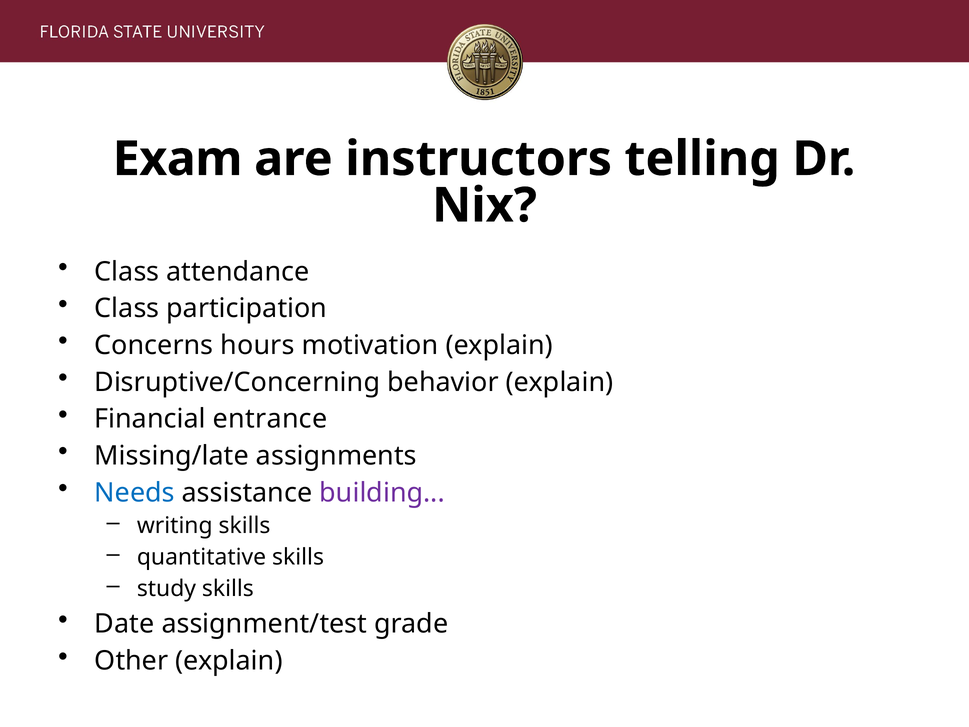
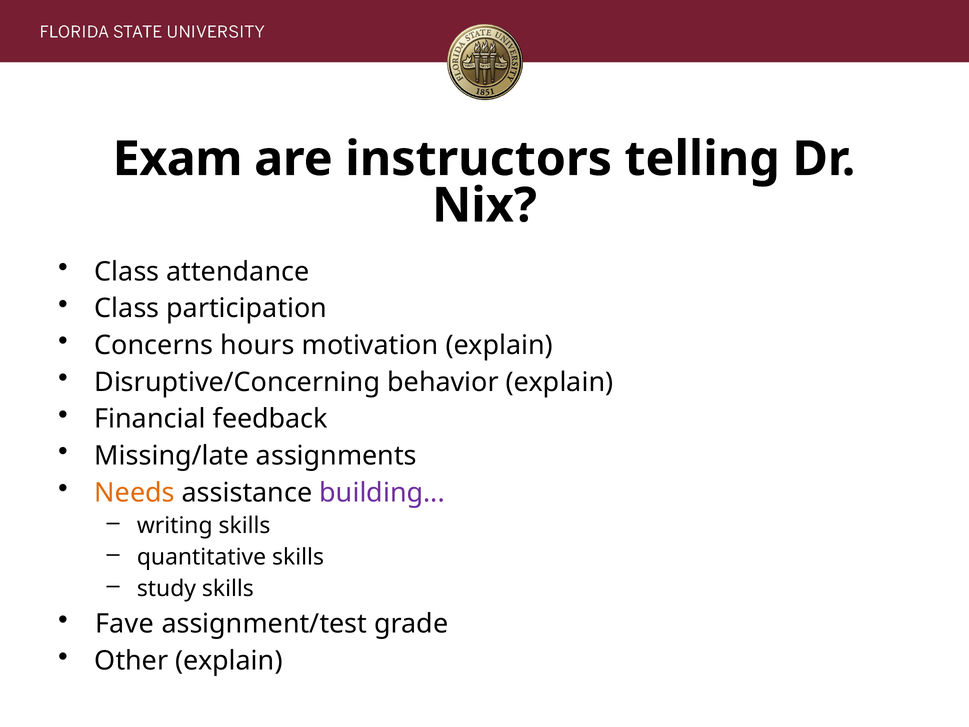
entrance: entrance -> feedback (270, 419)
Needs colour: blue -> orange (135, 493)
Date: Date -> Fave (124, 624)
